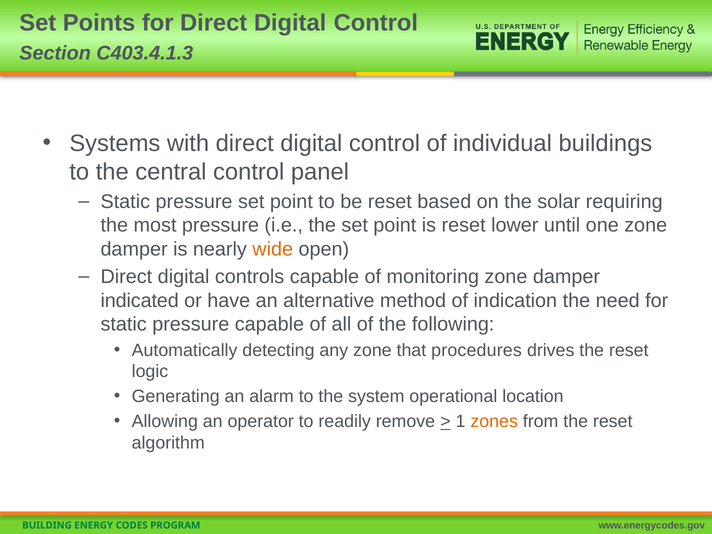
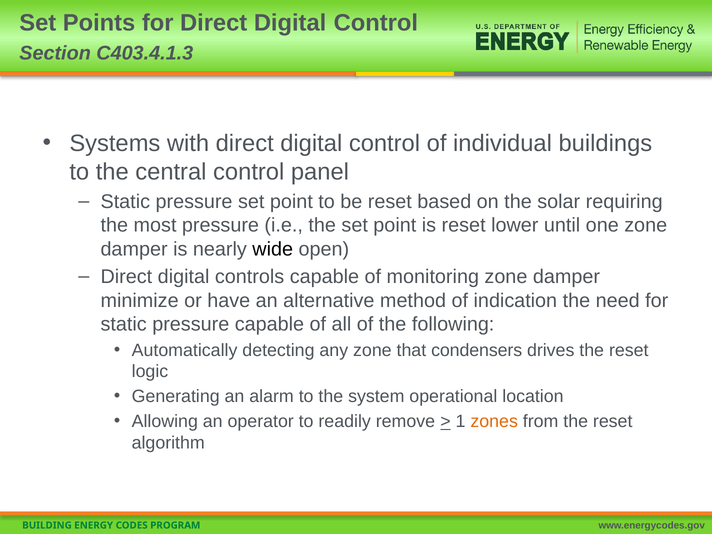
wide colour: orange -> black (273, 249)
indicated: indicated -> minimize (140, 301)
procedures: procedures -> condensers (477, 350)
